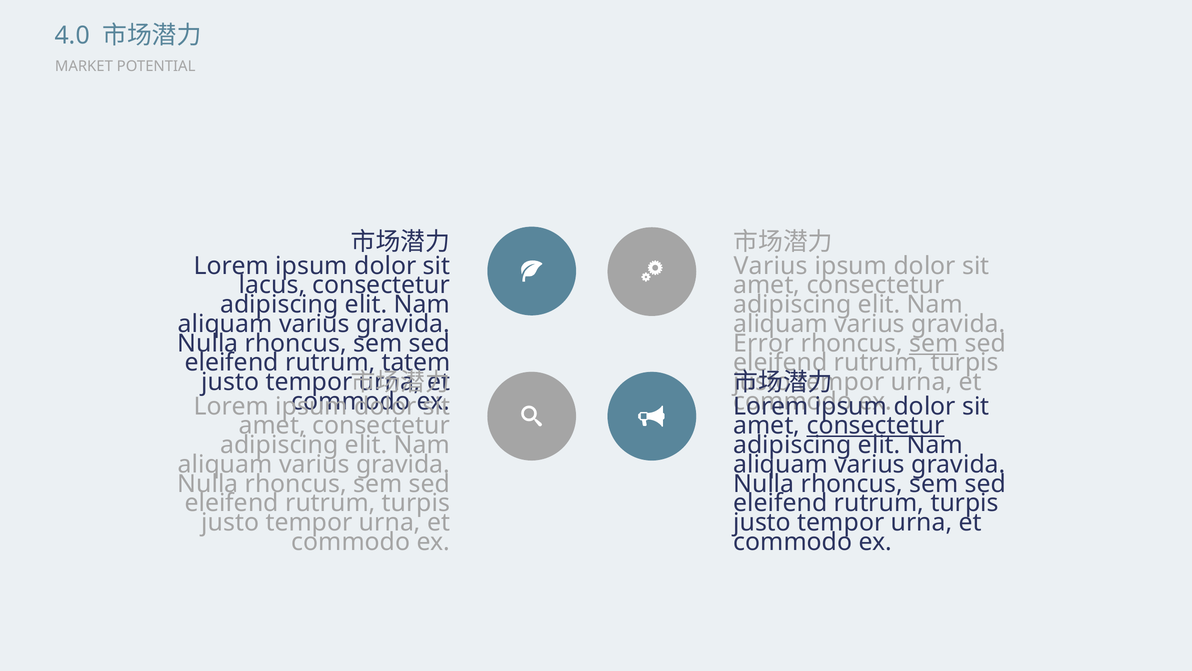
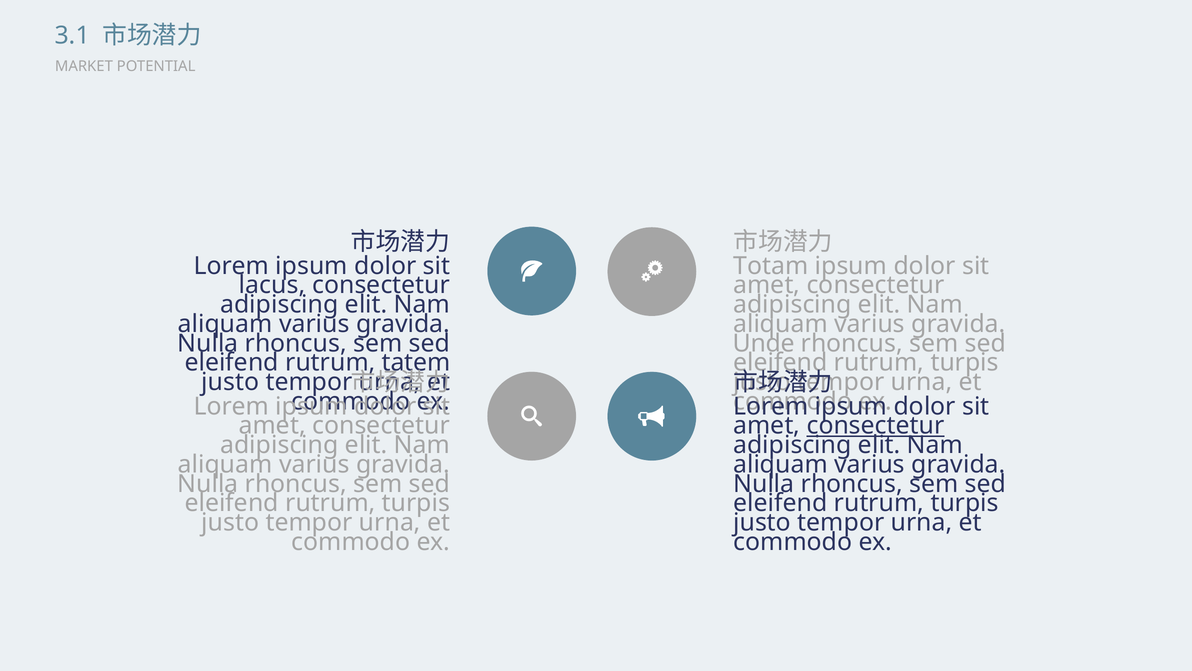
4.0: 4.0 -> 3.1 (72, 35)
Varius: Varius -> Totam (771, 266)
Error: Error -> Unde (764, 343)
sem underline: present -> none (934, 343)
